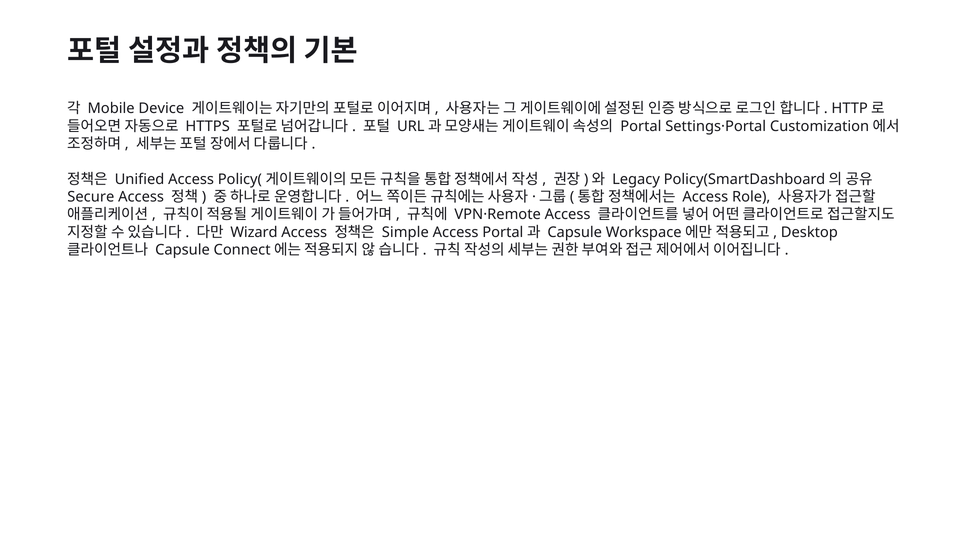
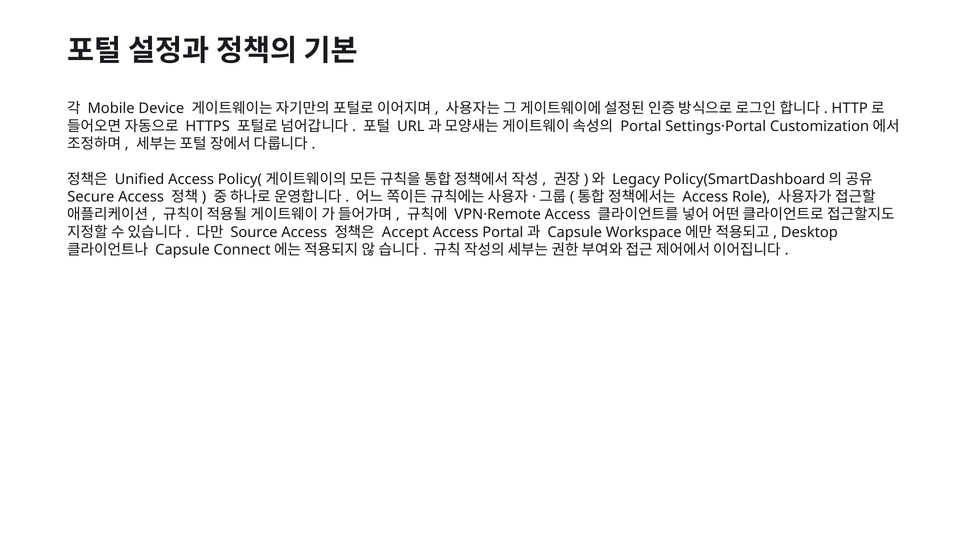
Wizard: Wizard -> Source (254, 232)
Simple: Simple -> Accept (405, 232)
